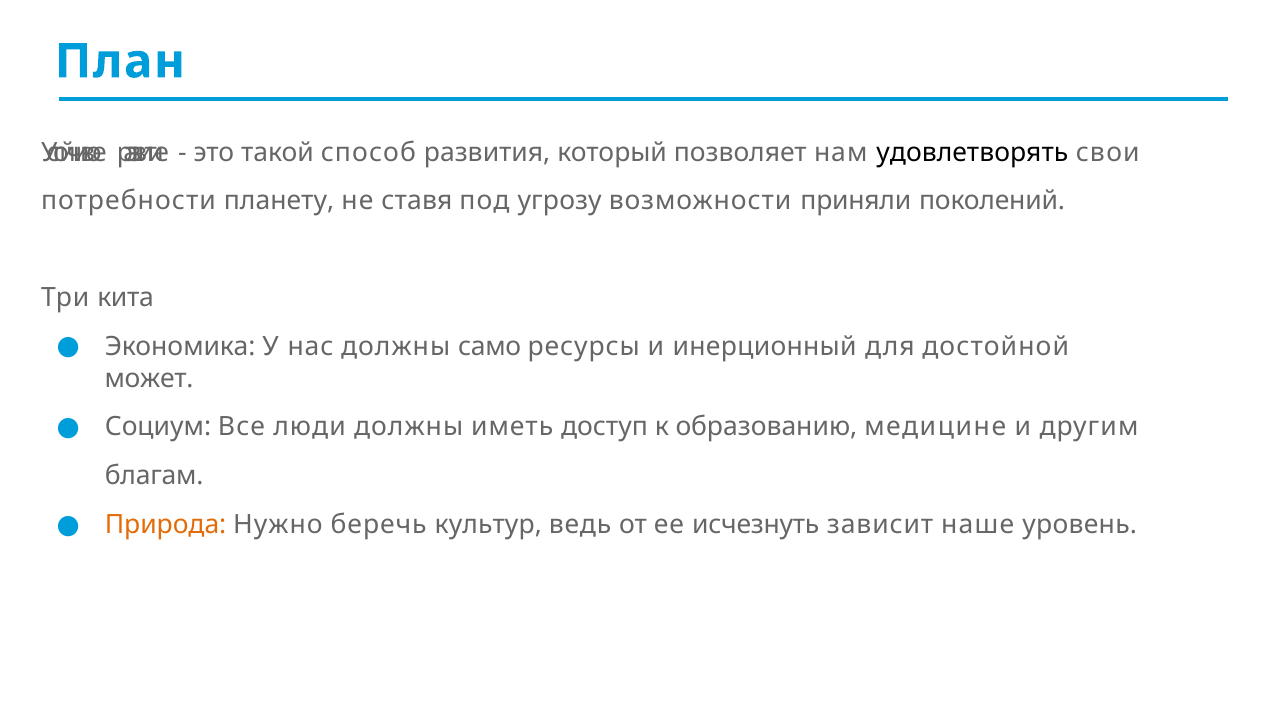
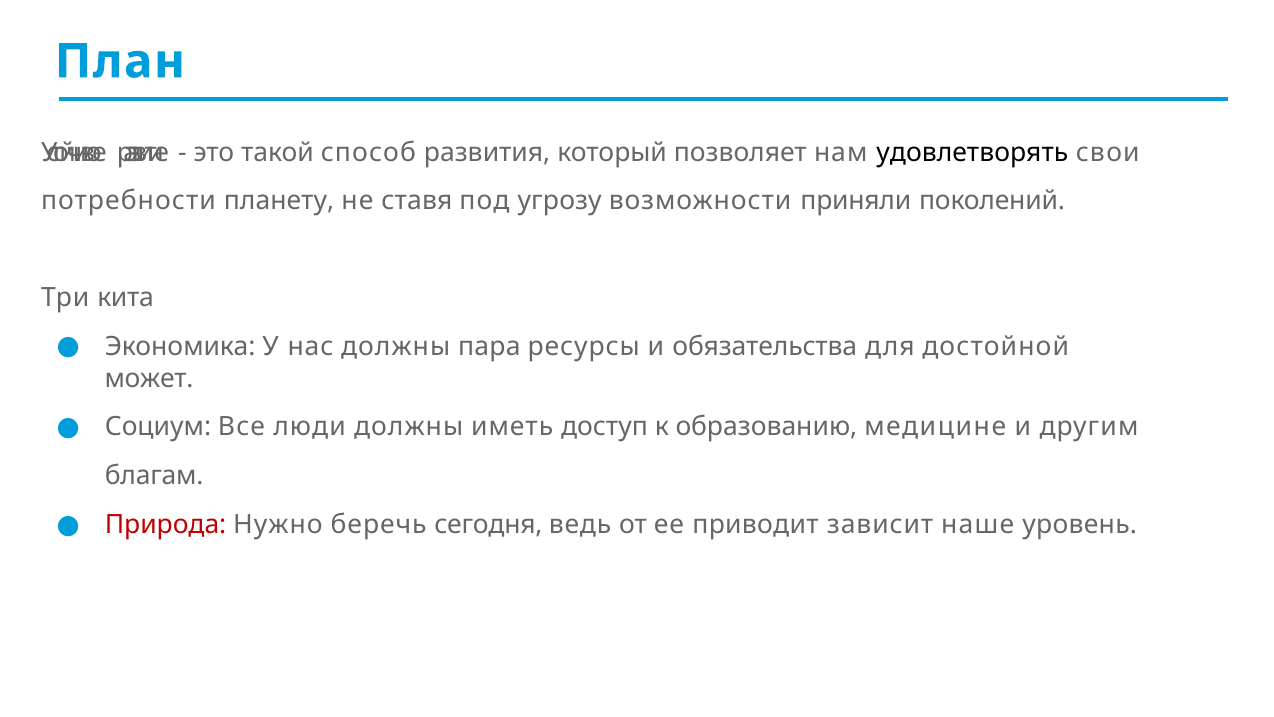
само: само -> пара (489, 346)
инерционный: инерционный -> обязательства (765, 346)
Природа colour: orange -> red (166, 524)
культур: культур -> сегодня (488, 524)
исчезнуть: исчезнуть -> приводит (756, 524)
